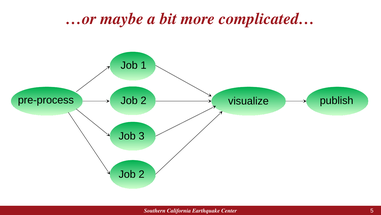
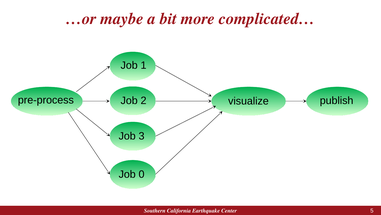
2: 2 -> 0 (142, 174)
